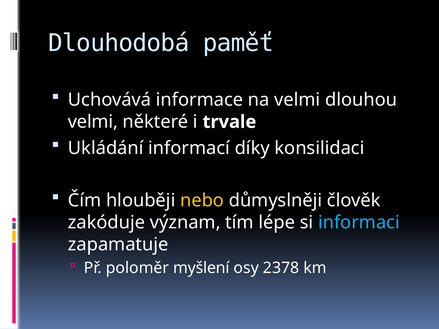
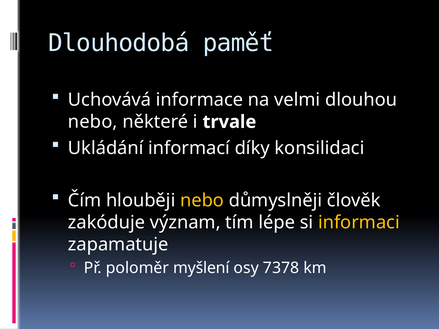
velmi: velmi -> nebo (93, 122)
informaci colour: light blue -> yellow (359, 223)
2378: 2378 -> 7378 (281, 268)
